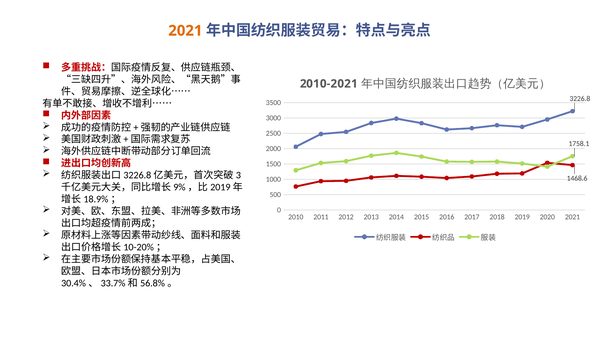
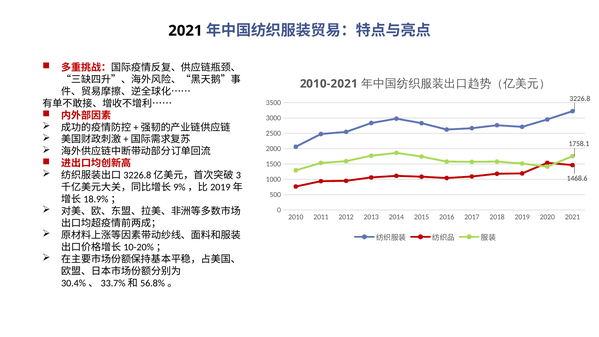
2021 colour: orange -> black (185, 31)
